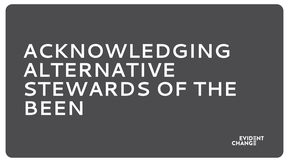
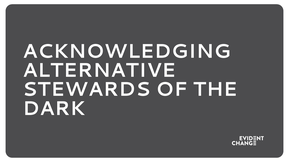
BEEN: BEEN -> DARK (54, 109)
